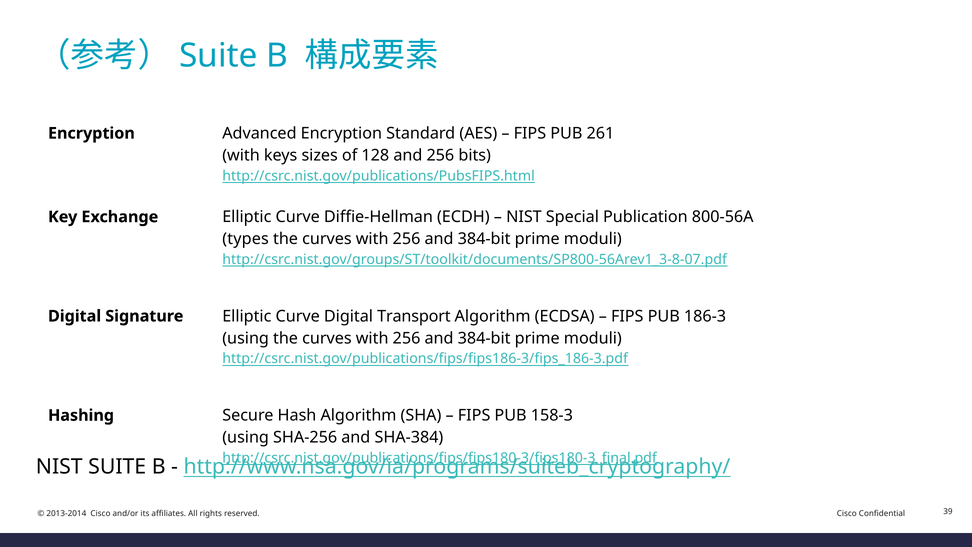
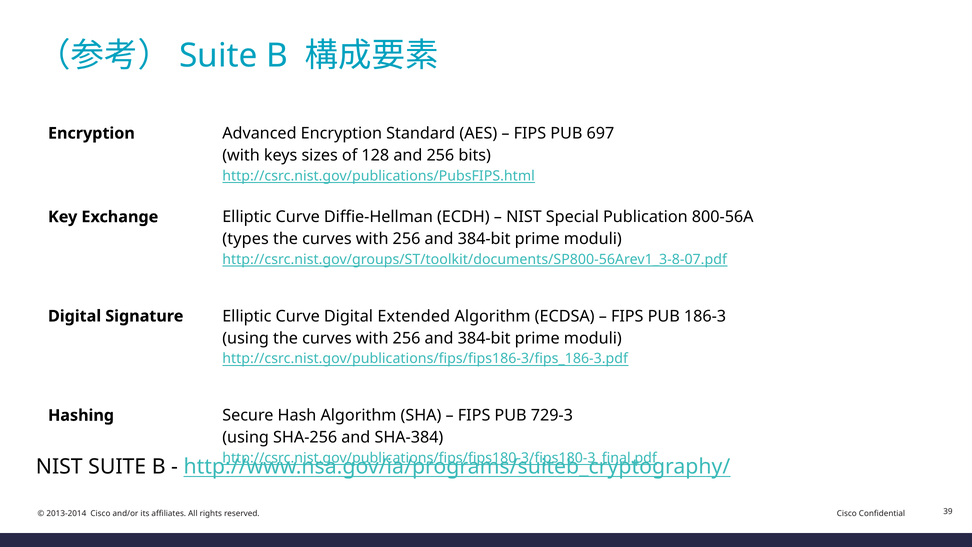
261: 261 -> 697 (600, 133)
Transport: Transport -> Extended (414, 316)
158-3: 158-3 -> 729-3 (552, 415)
